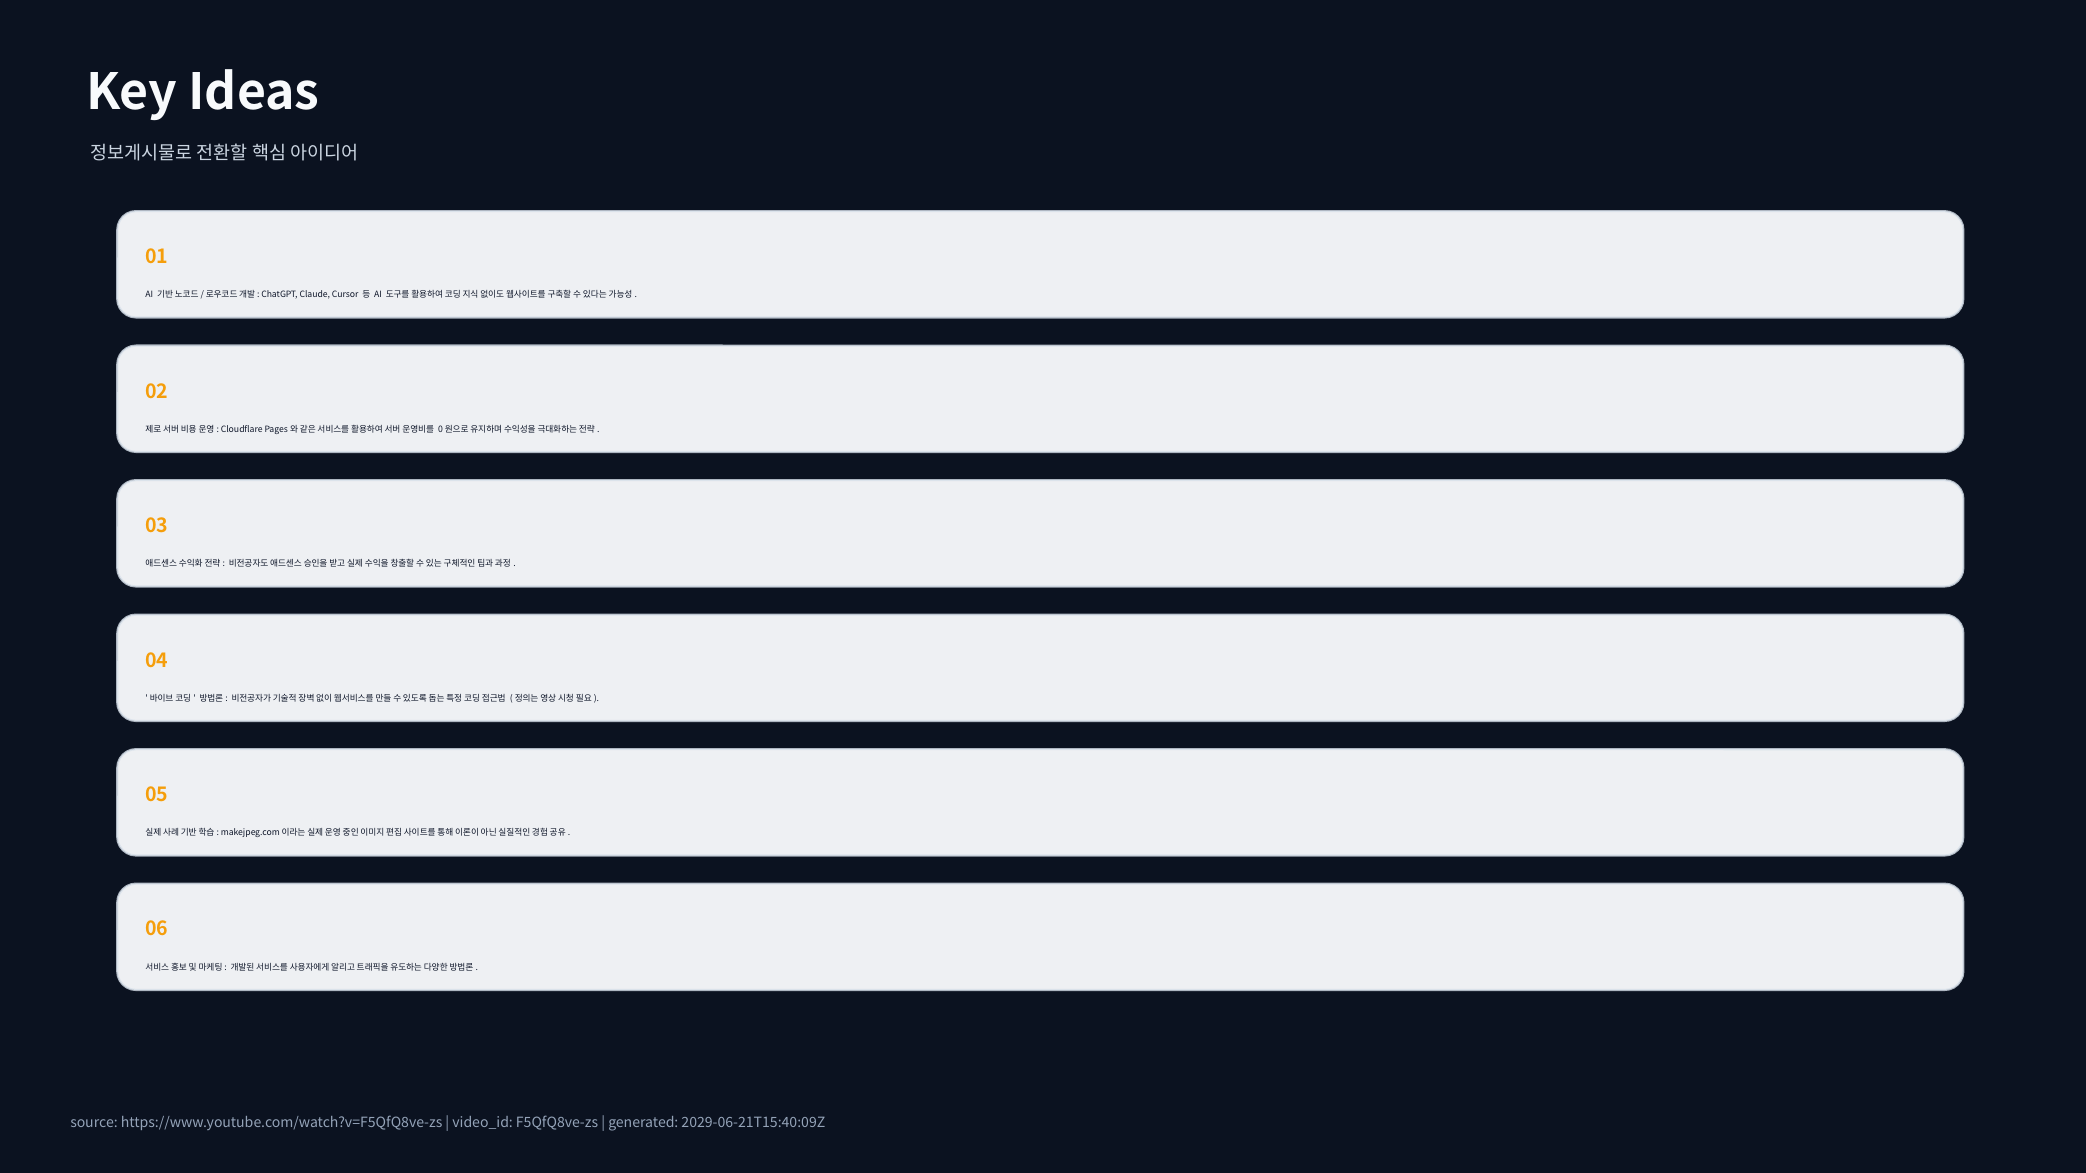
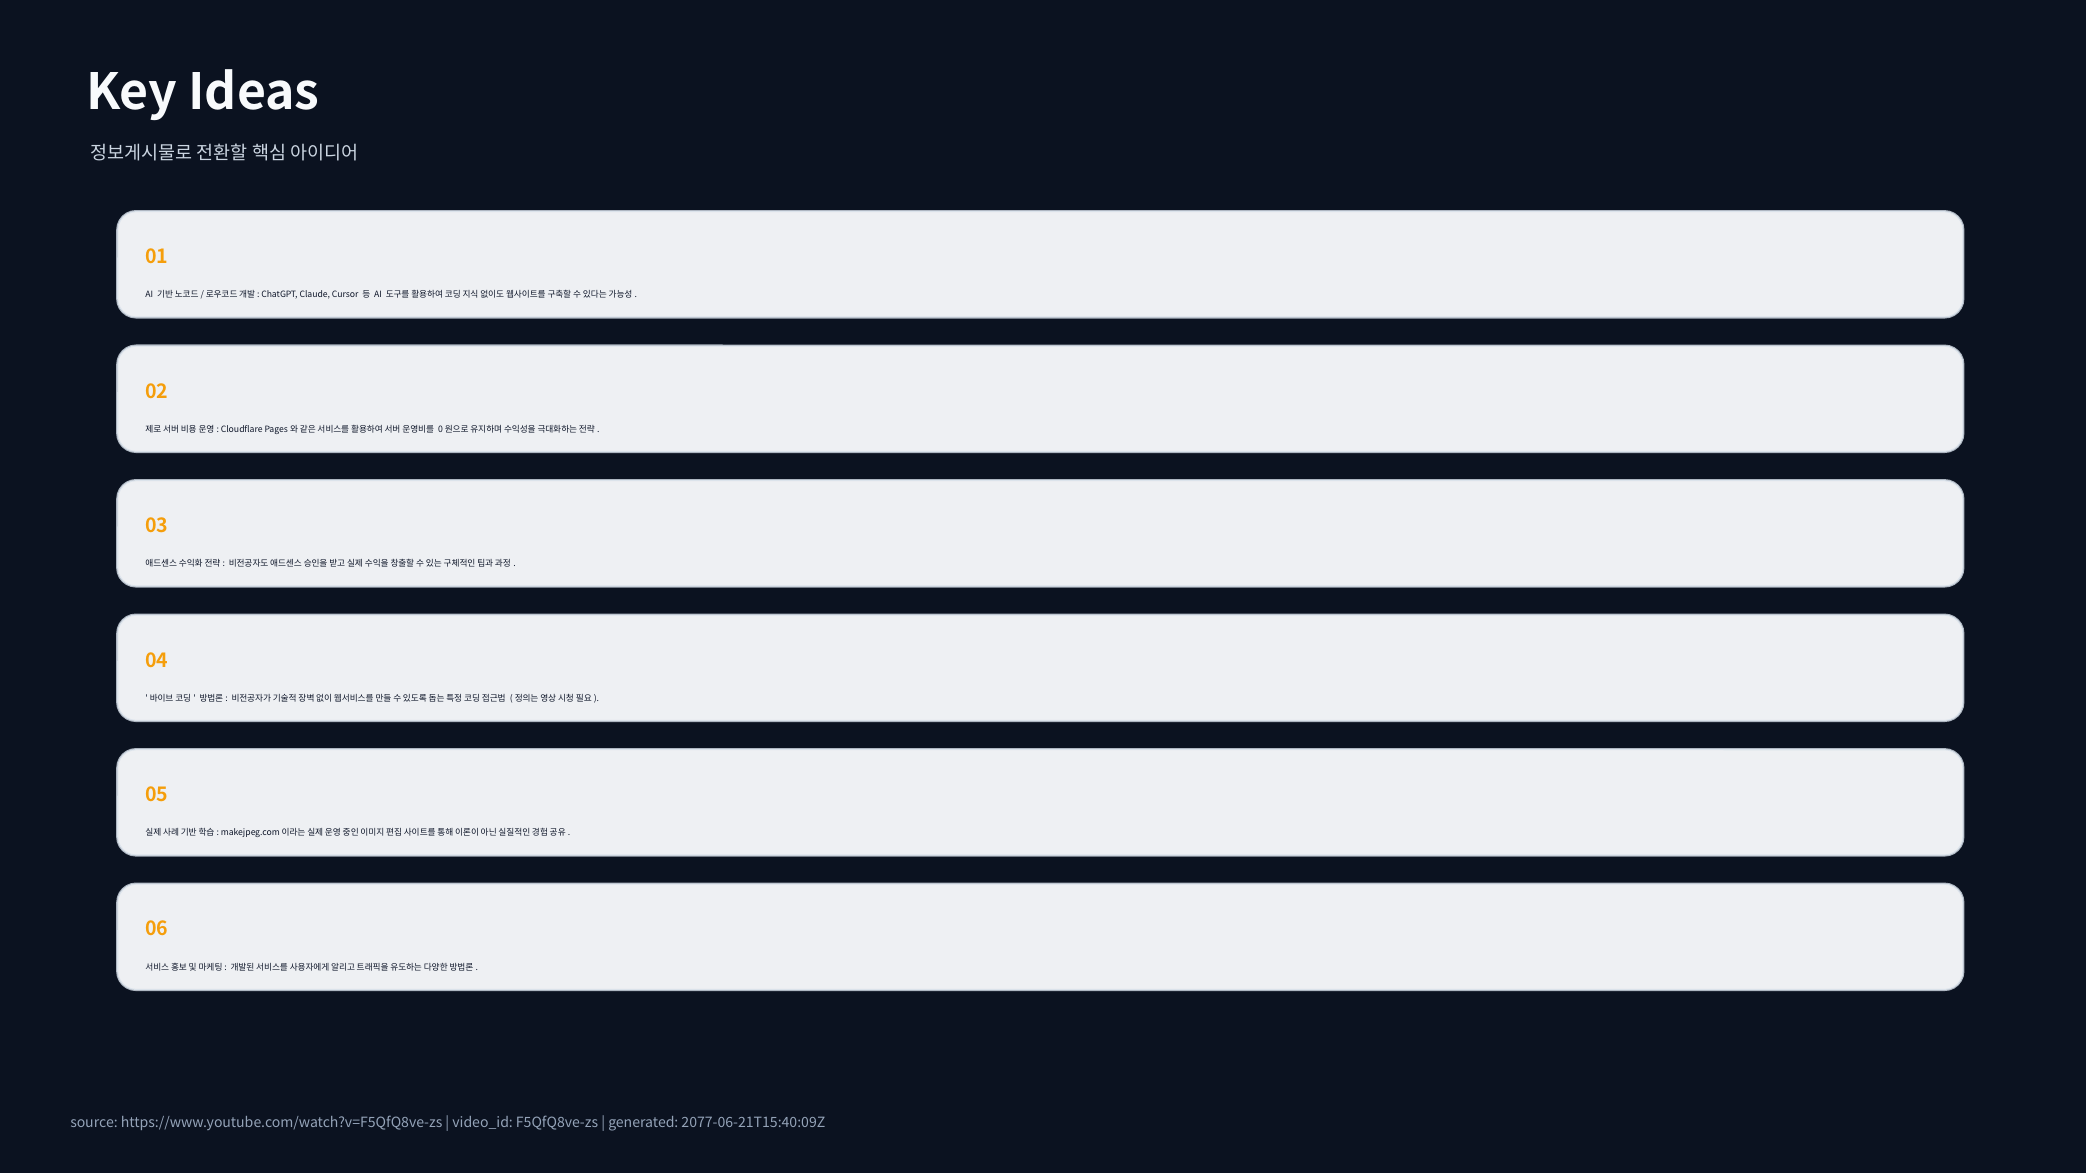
2029-06-21T15:40:09Z: 2029-06-21T15:40:09Z -> 2077-06-21T15:40:09Z (753, 1123)
